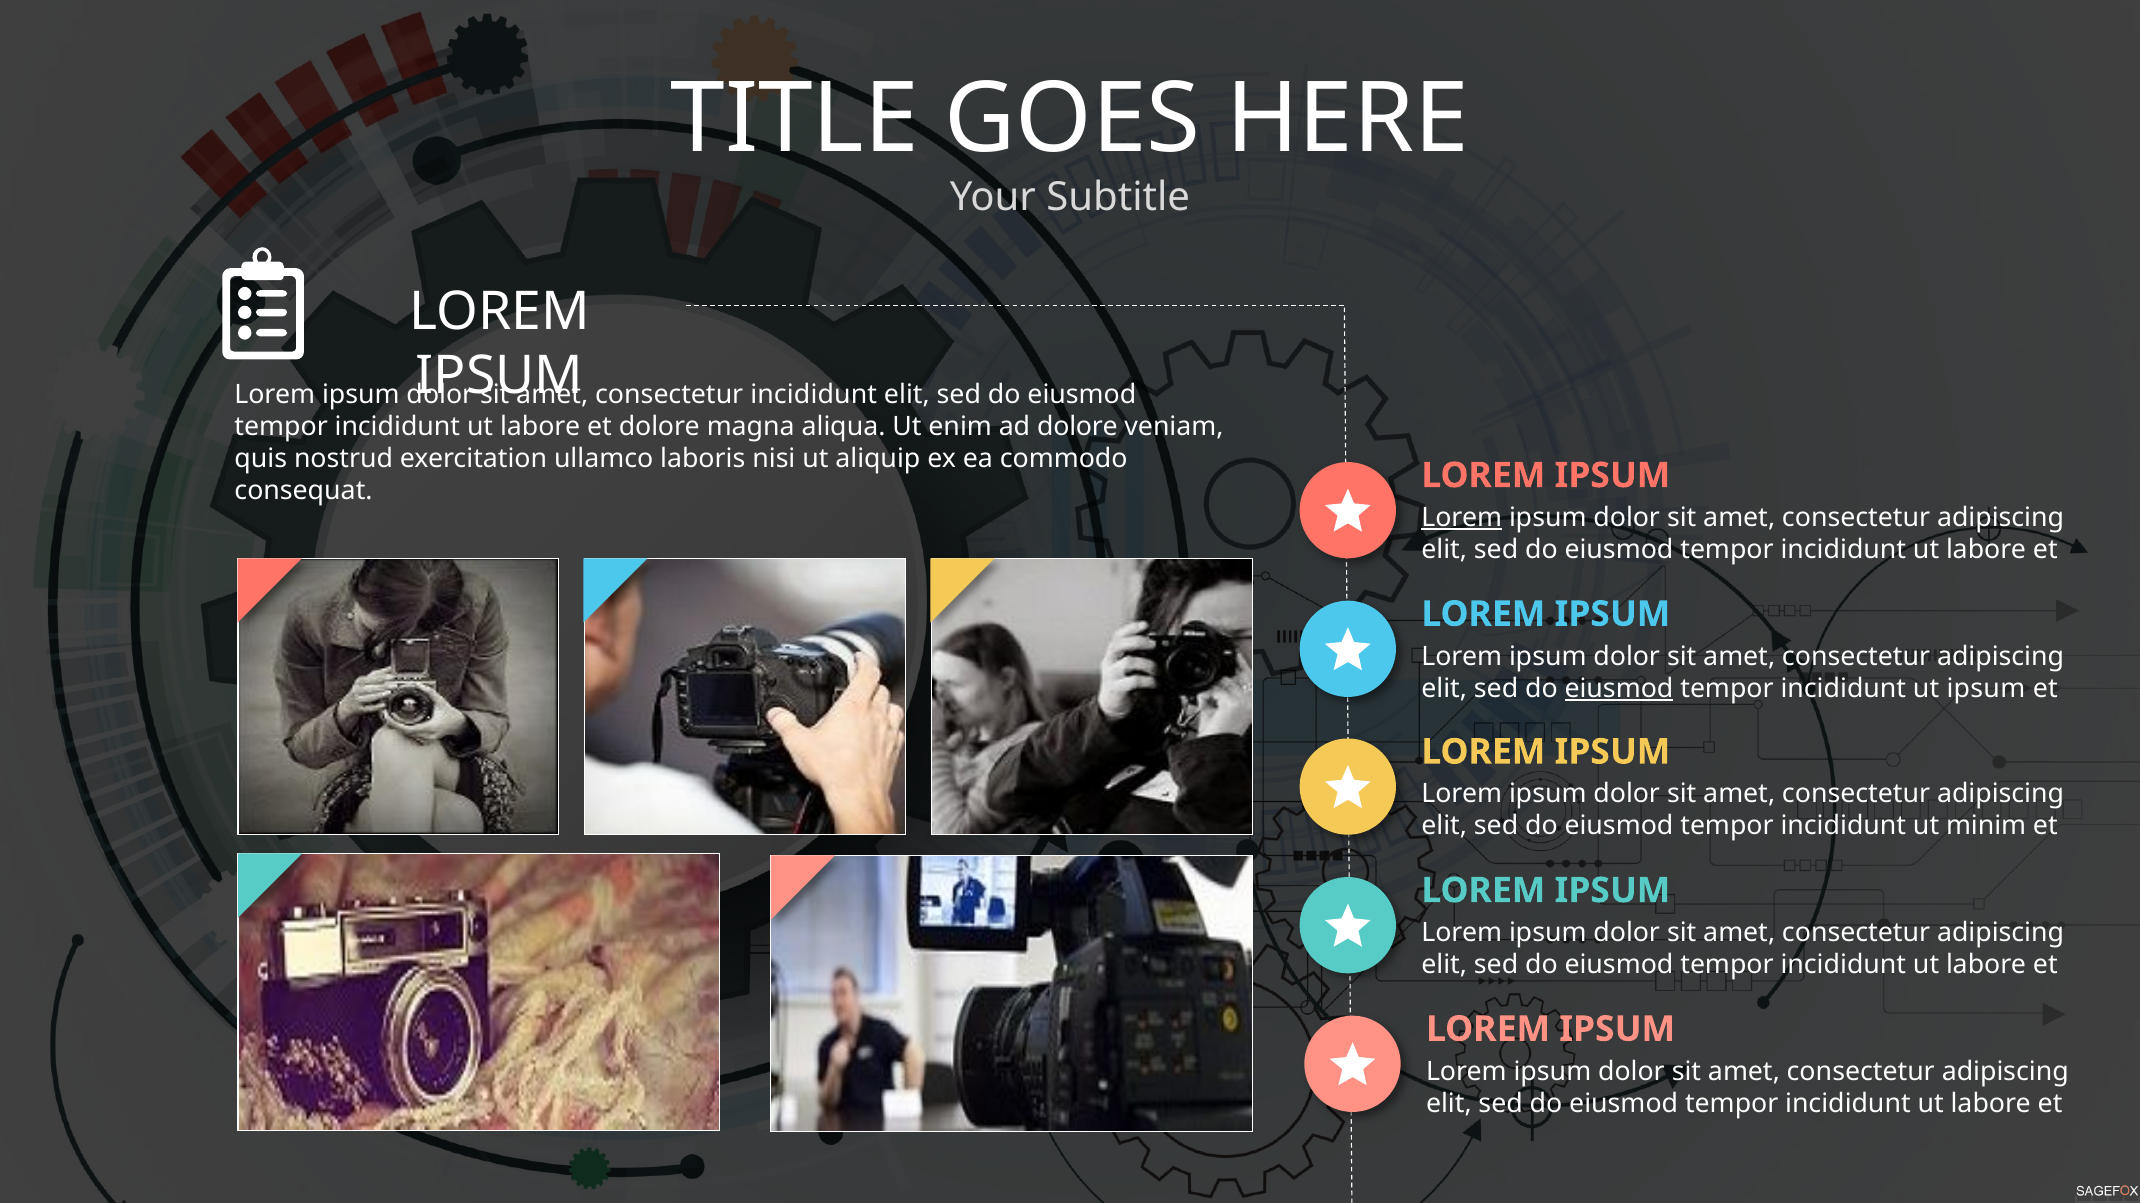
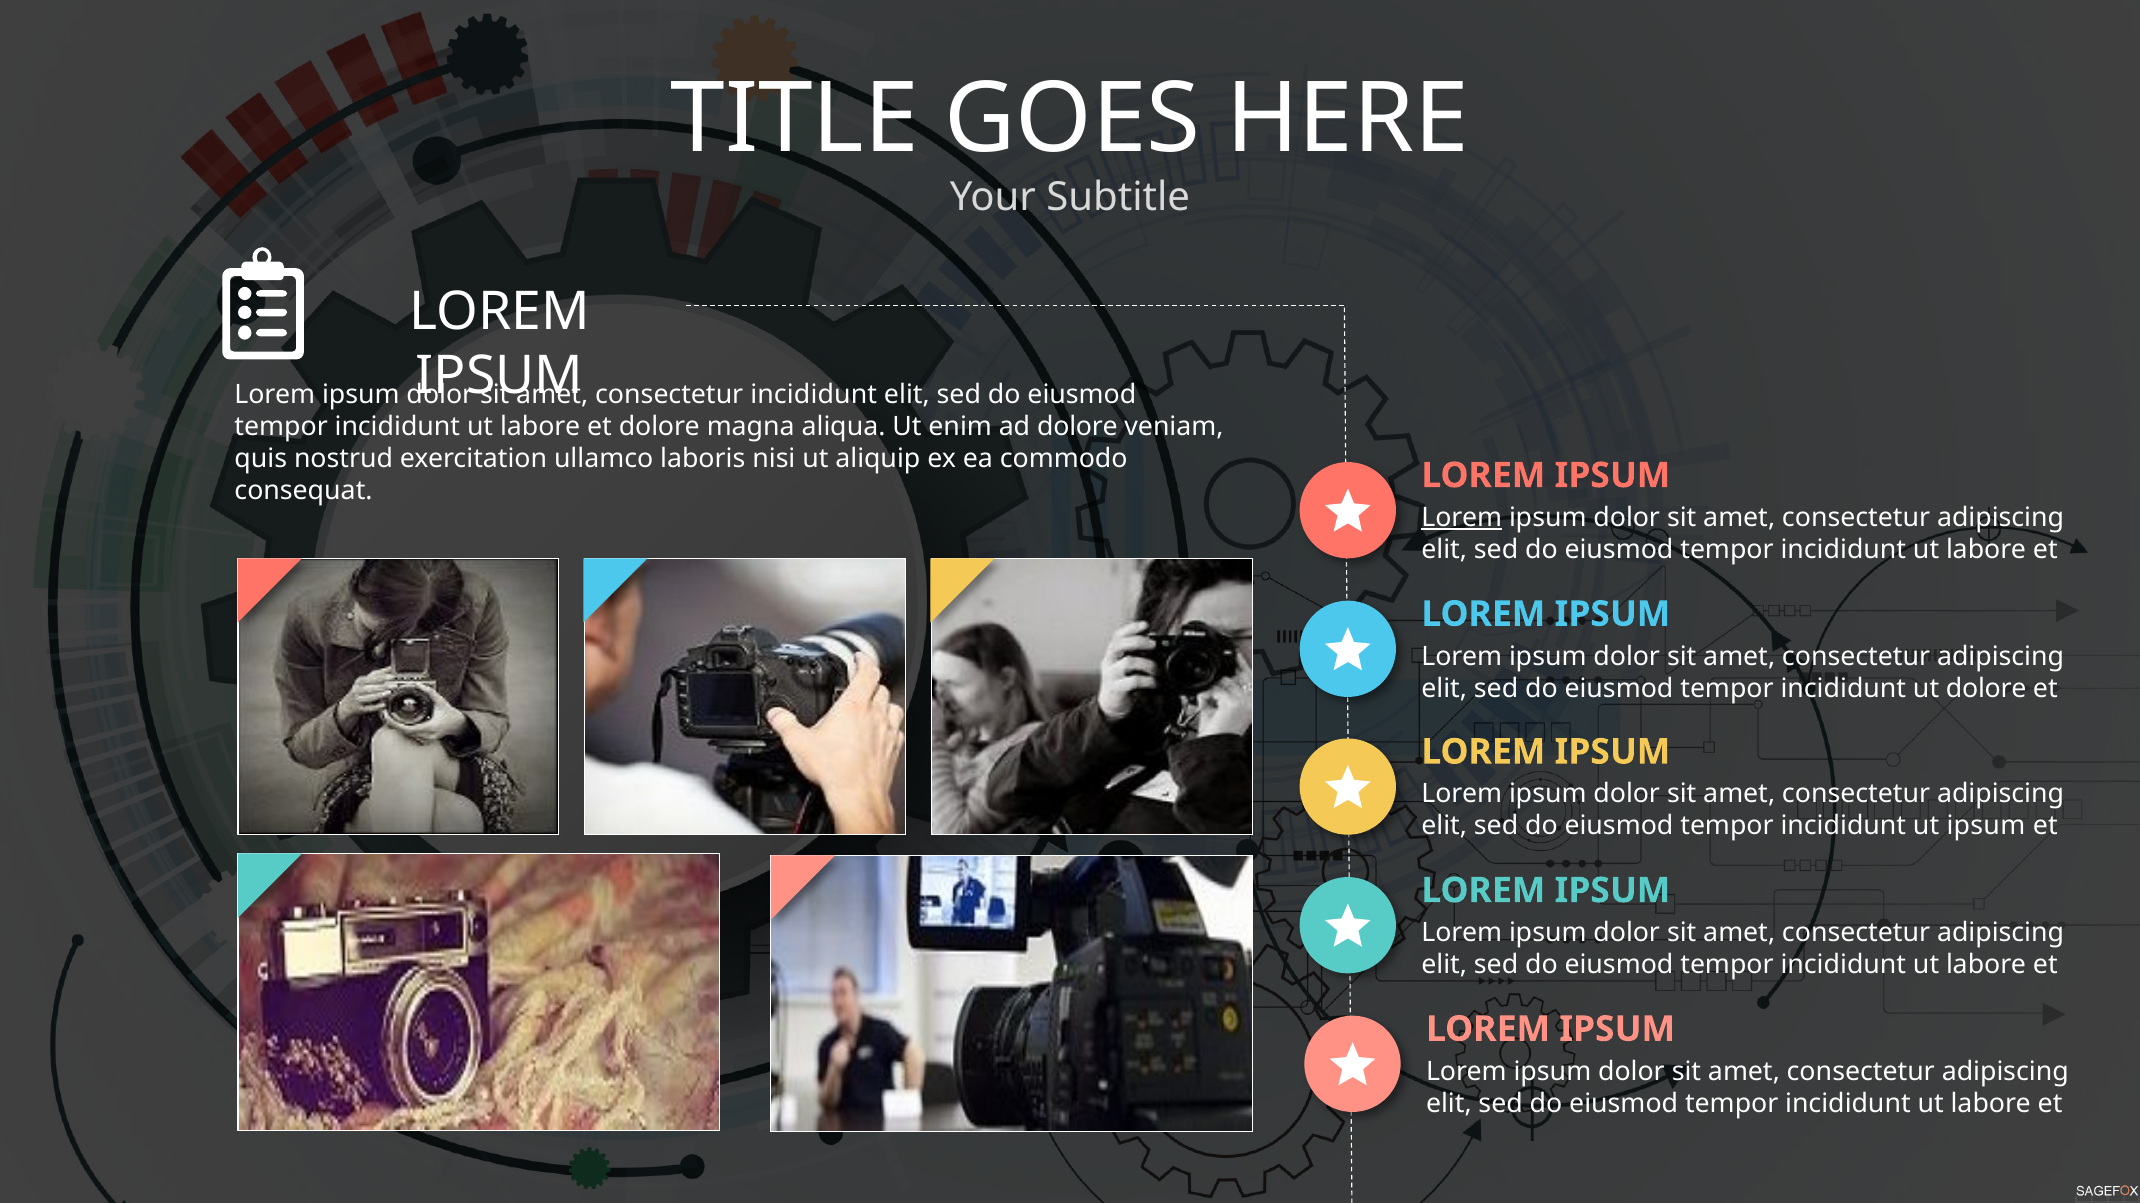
eiusmod underline: present -> none (1619, 689)
ut ipsum: ipsum -> dolore (1986, 689)
ut minim: minim -> ipsum (1986, 827)
